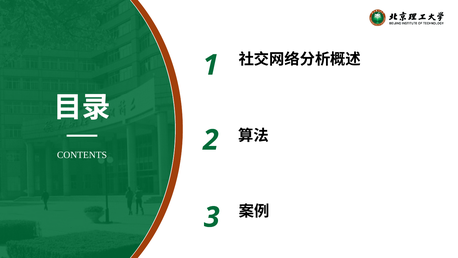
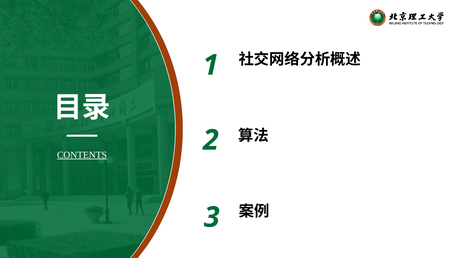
CONTENTS underline: none -> present (82, 155)
